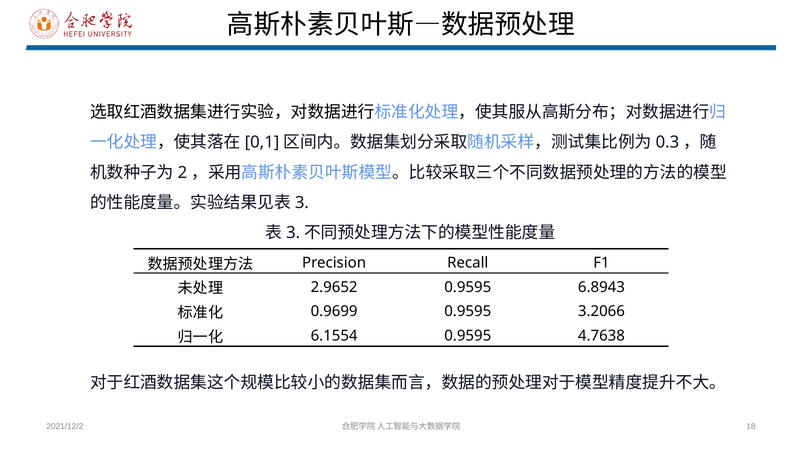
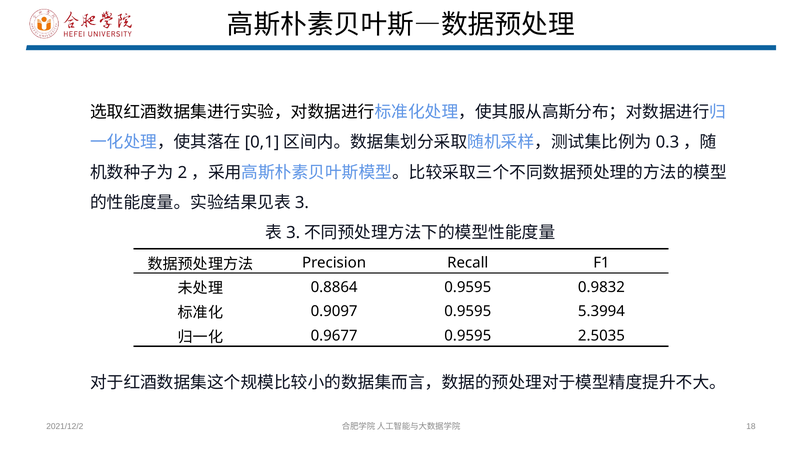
2.9652: 2.9652 -> 0.8864 (334, 287)
6.8943: 6.8943 -> 0.9832 (601, 287)
0.9699: 0.9699 -> 0.9097 (334, 312)
3.2066: 3.2066 -> 5.3994 (601, 312)
6.1554: 6.1554 -> 0.9677 (334, 336)
4.7638: 4.7638 -> 2.5035 (601, 336)
